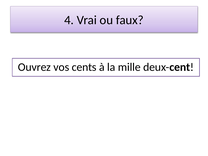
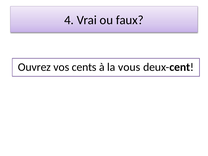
mille: mille -> vous (129, 67)
